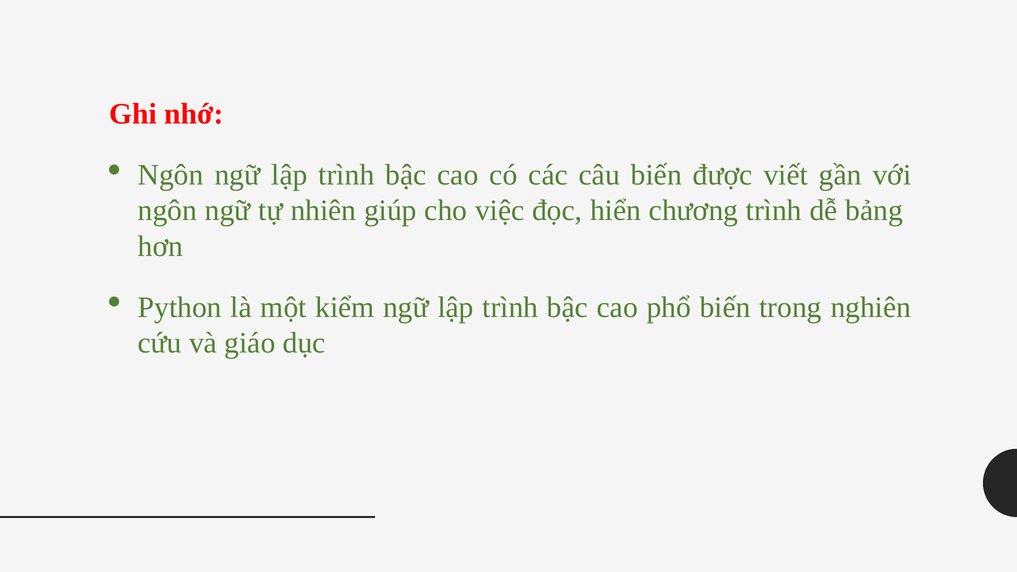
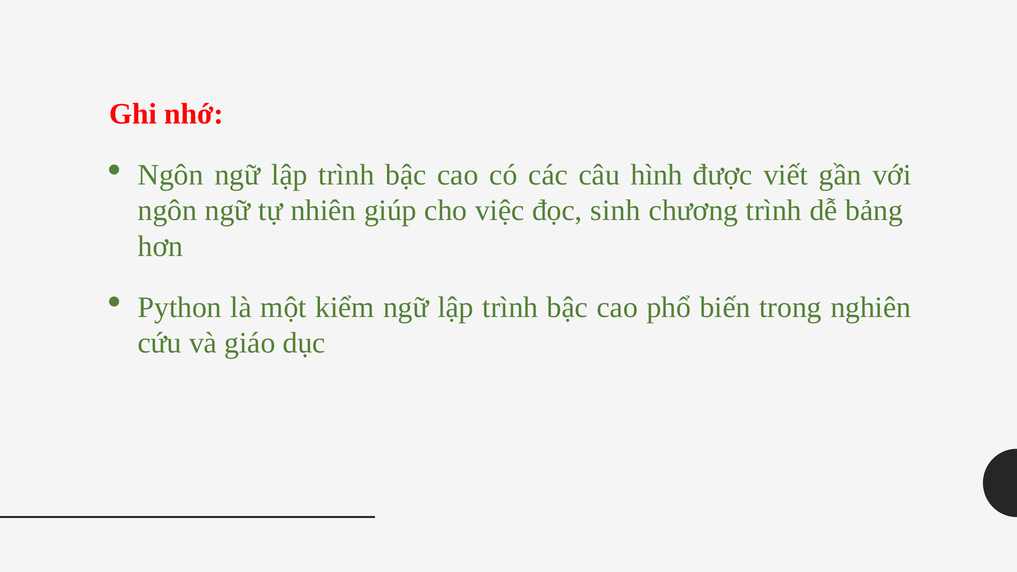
câu biến: biến -> hình (657, 175)
hiển: hiển -> sinh (615, 211)
